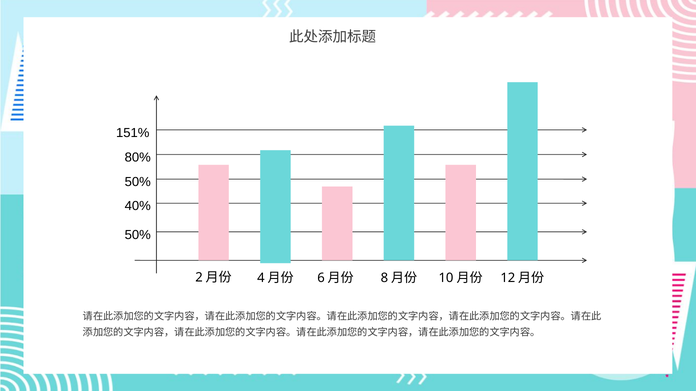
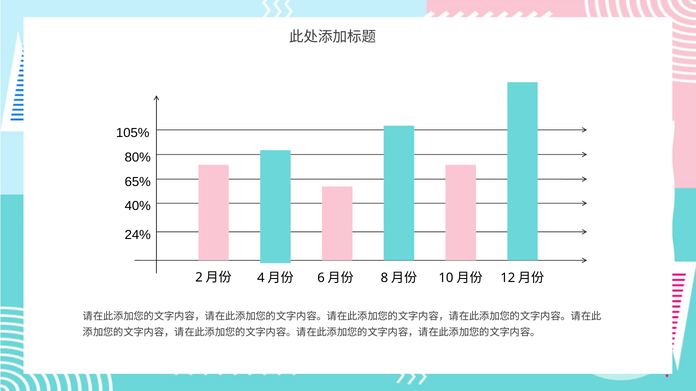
151%: 151% -> 105% (133, 133)
50%: 50% -> 65% (138, 182)
50%: 50% -> 24% (138, 235)
